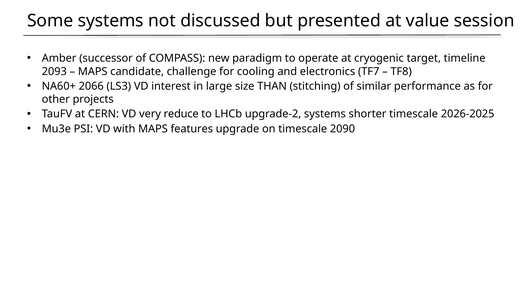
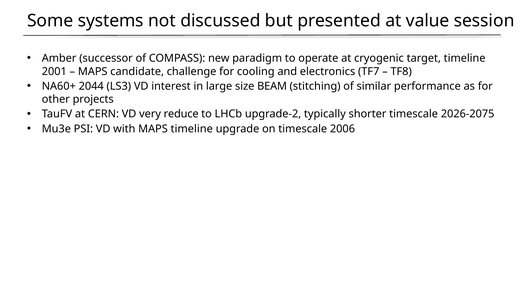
2093: 2093 -> 2001 (54, 71)
2066: 2066 -> 2044 (91, 86)
THAN: THAN -> BEAM (272, 86)
upgrade-2 systems: systems -> typically (325, 114)
2026-2025: 2026-2025 -> 2026-2075 (468, 114)
MAPS features: features -> timeline (192, 129)
2090: 2090 -> 2006 (342, 129)
